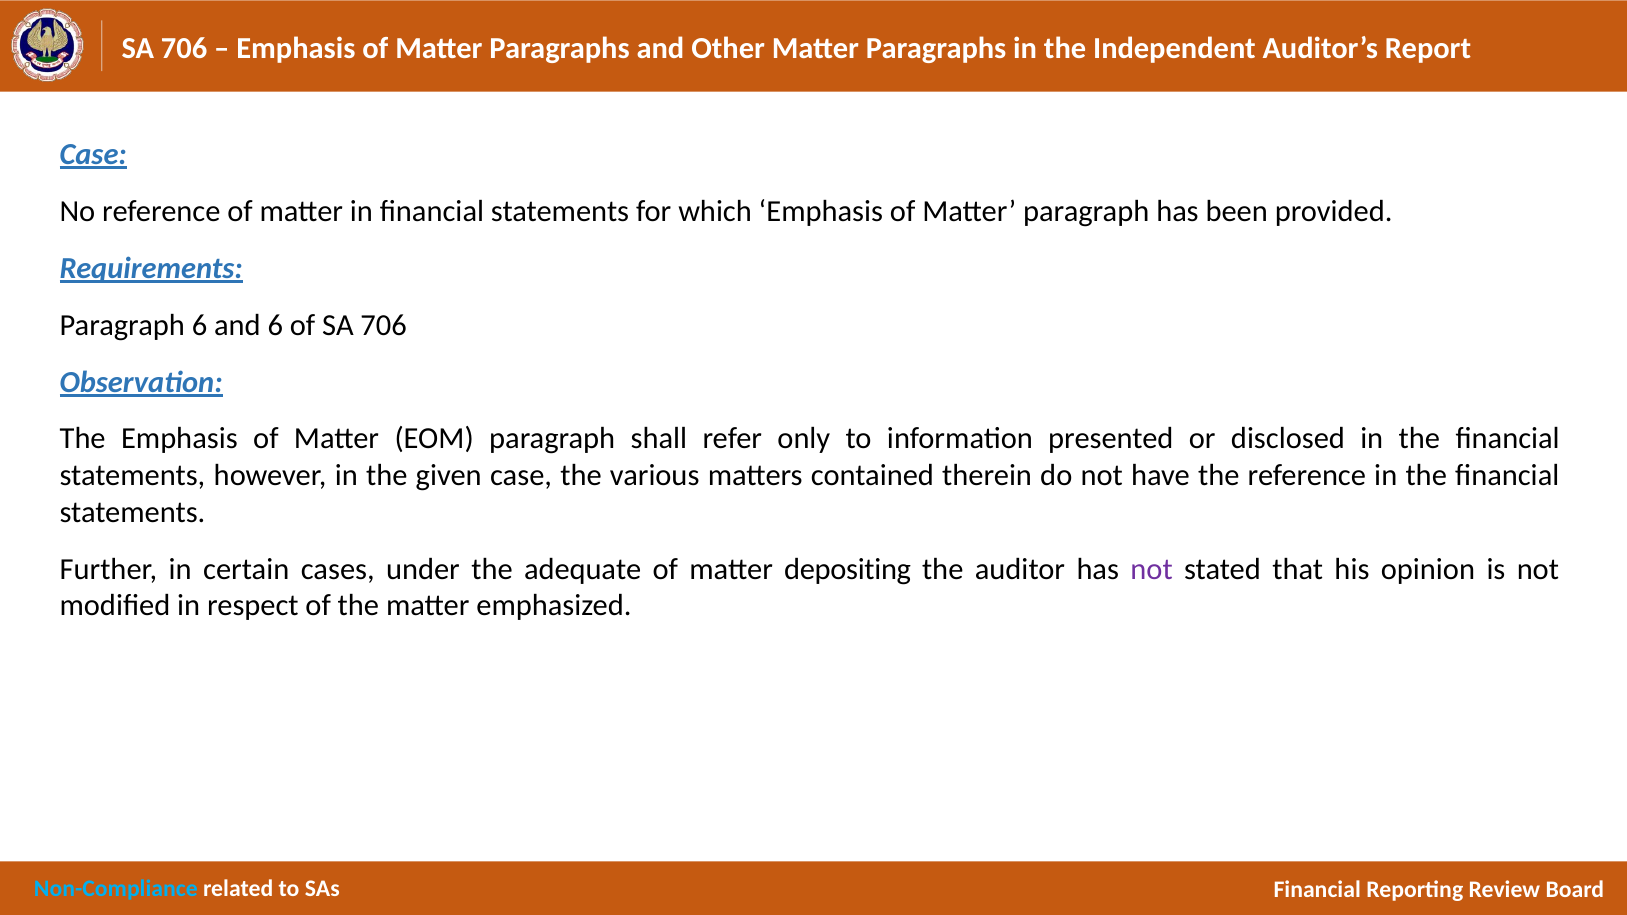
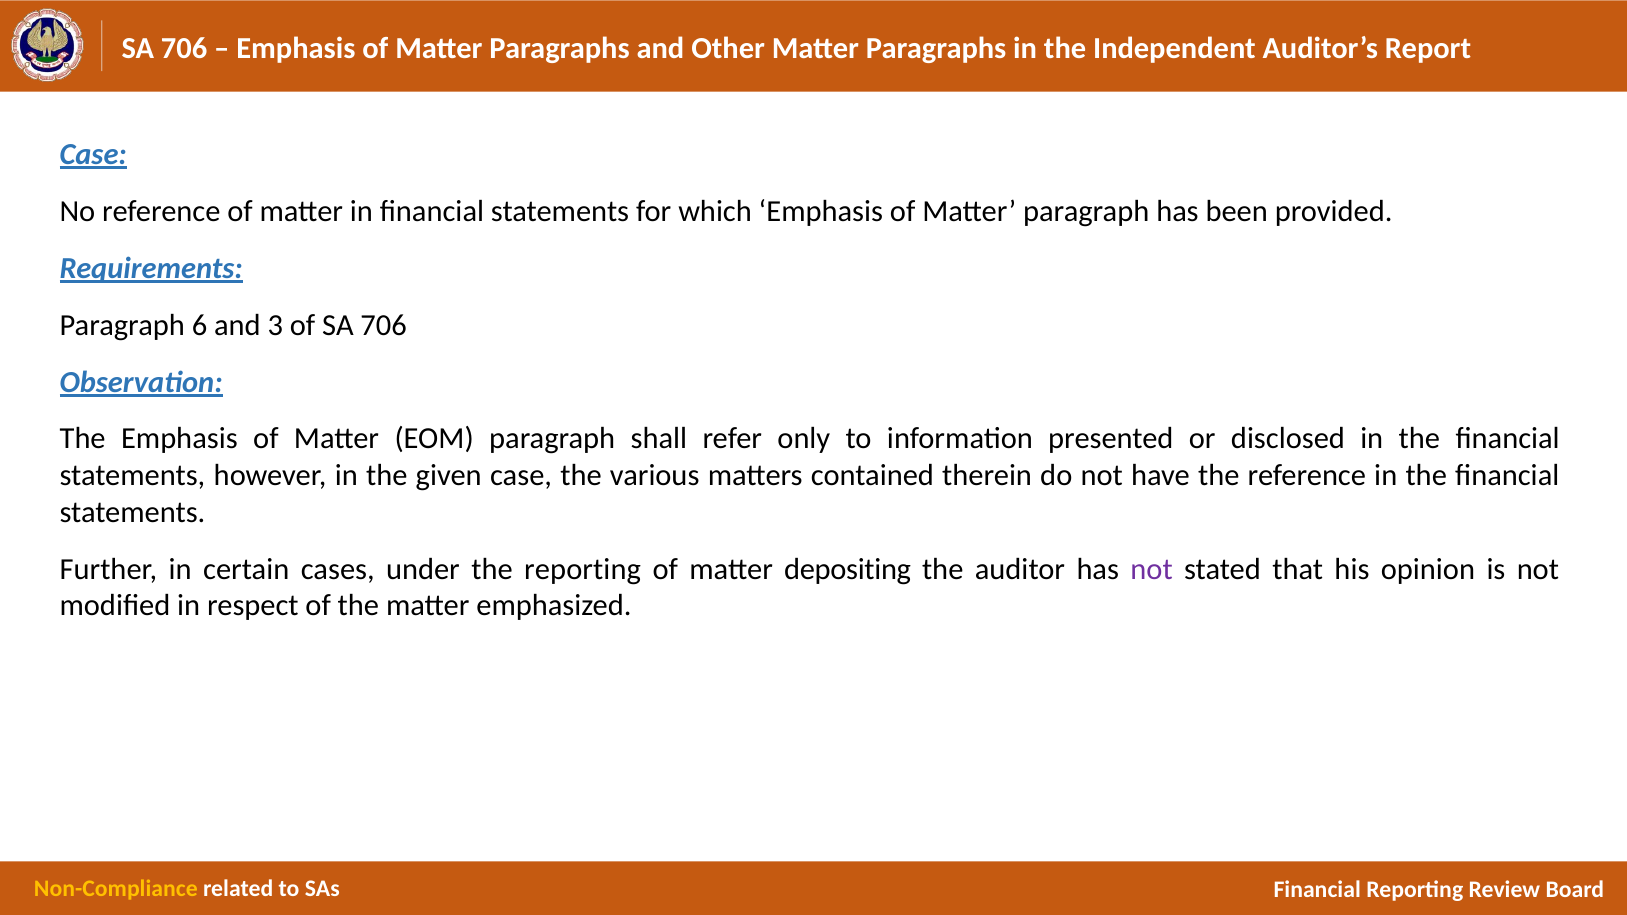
and 6: 6 -> 3 (275, 325)
the adequate: adequate -> reporting (583, 569)
Non-Compliance colour: light blue -> yellow (116, 889)
